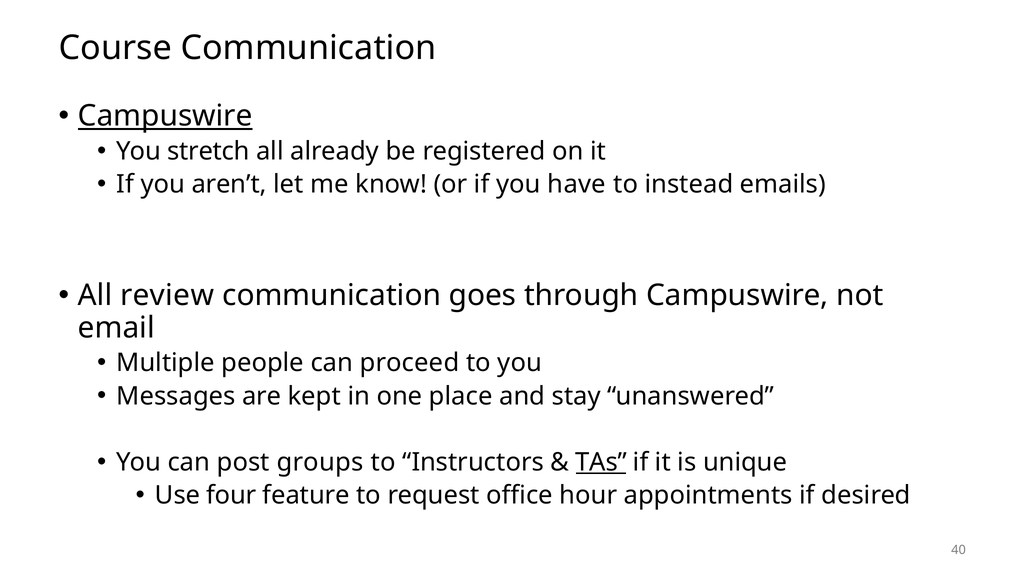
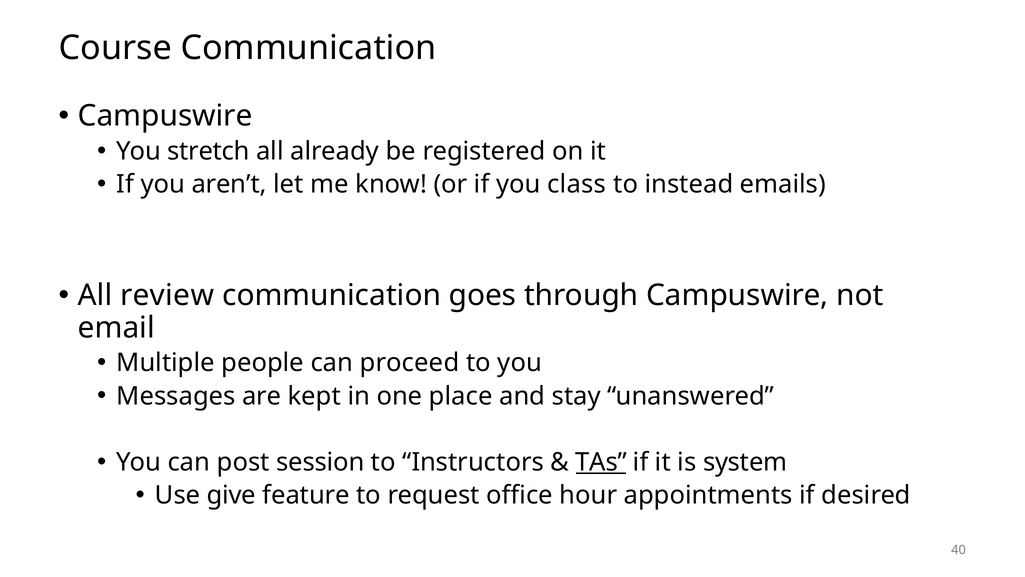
Campuswire underline: present -> none (165, 116)
have: have -> class (577, 184)
groups: groups -> session (320, 462)
unique: unique -> system (745, 462)
four: four -> give (231, 495)
